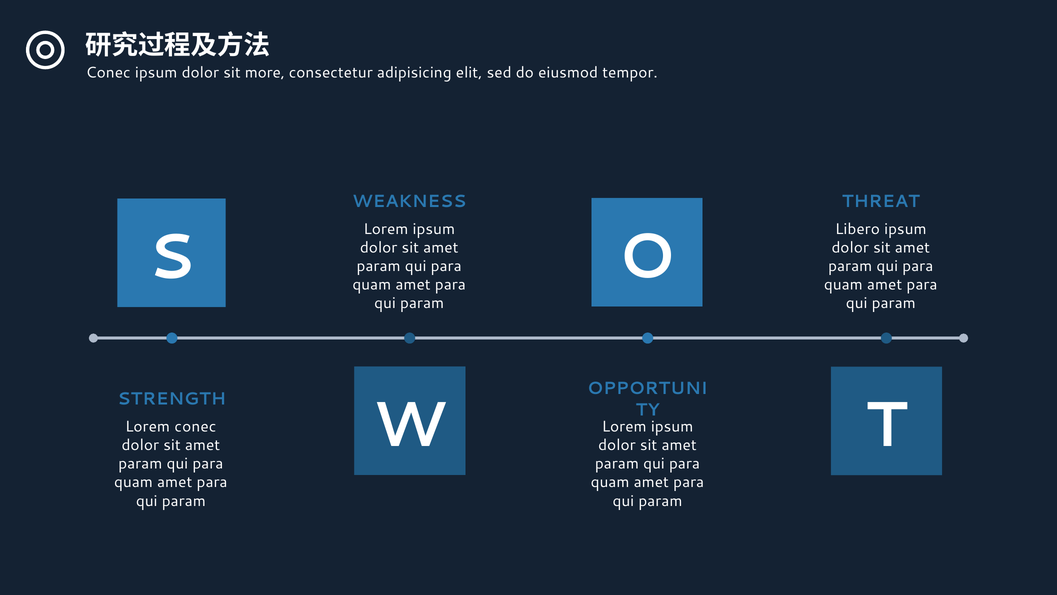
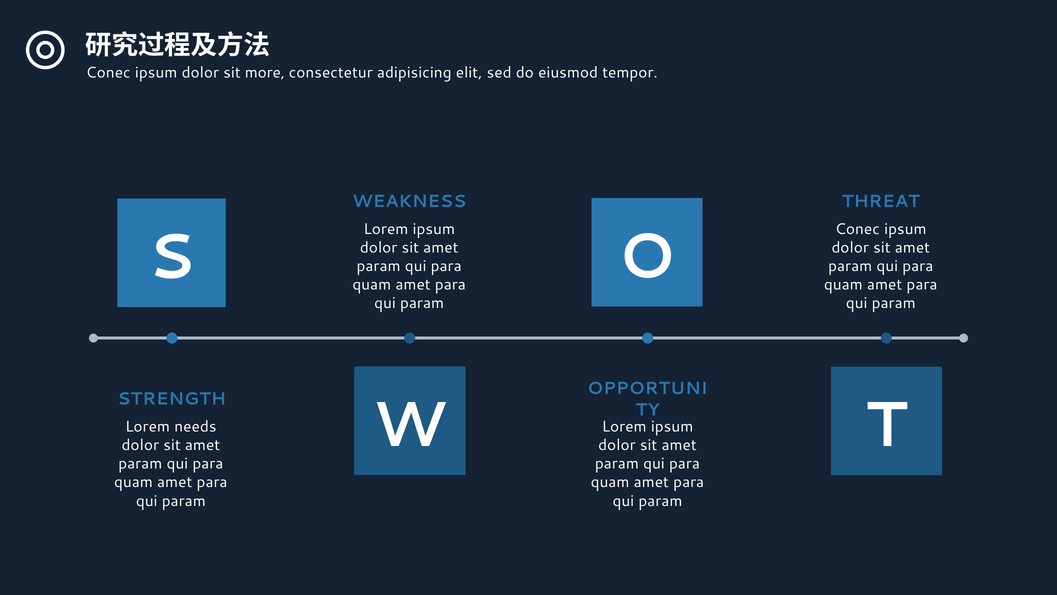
Libero: Libero -> Conec (857, 229)
Lorem conec: conec -> needs (195, 427)
